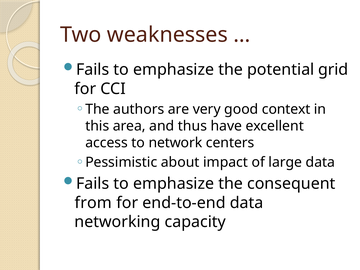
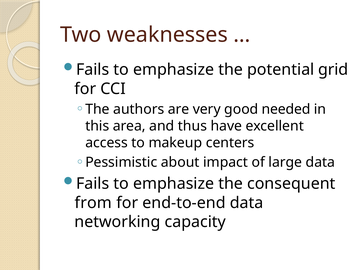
context: context -> needed (286, 109)
network: network -> makeup (175, 143)
